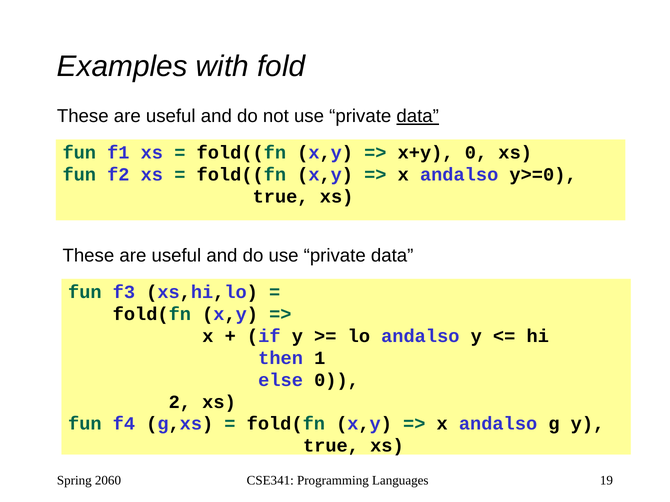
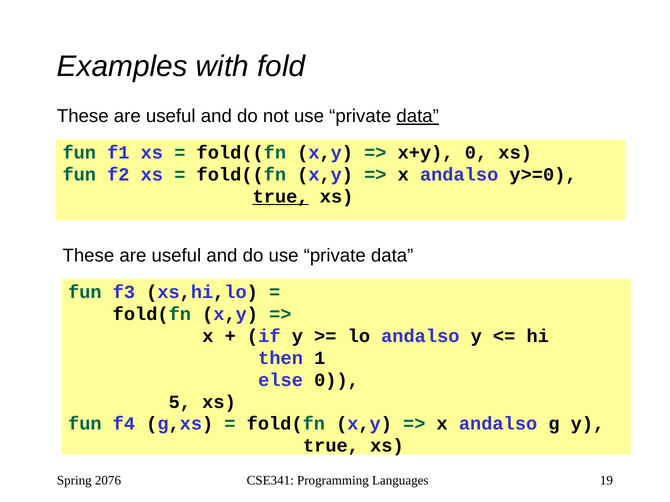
true underline: none -> present (281, 197)
2: 2 -> 5 (180, 402)
2060: 2060 -> 2076 (108, 481)
